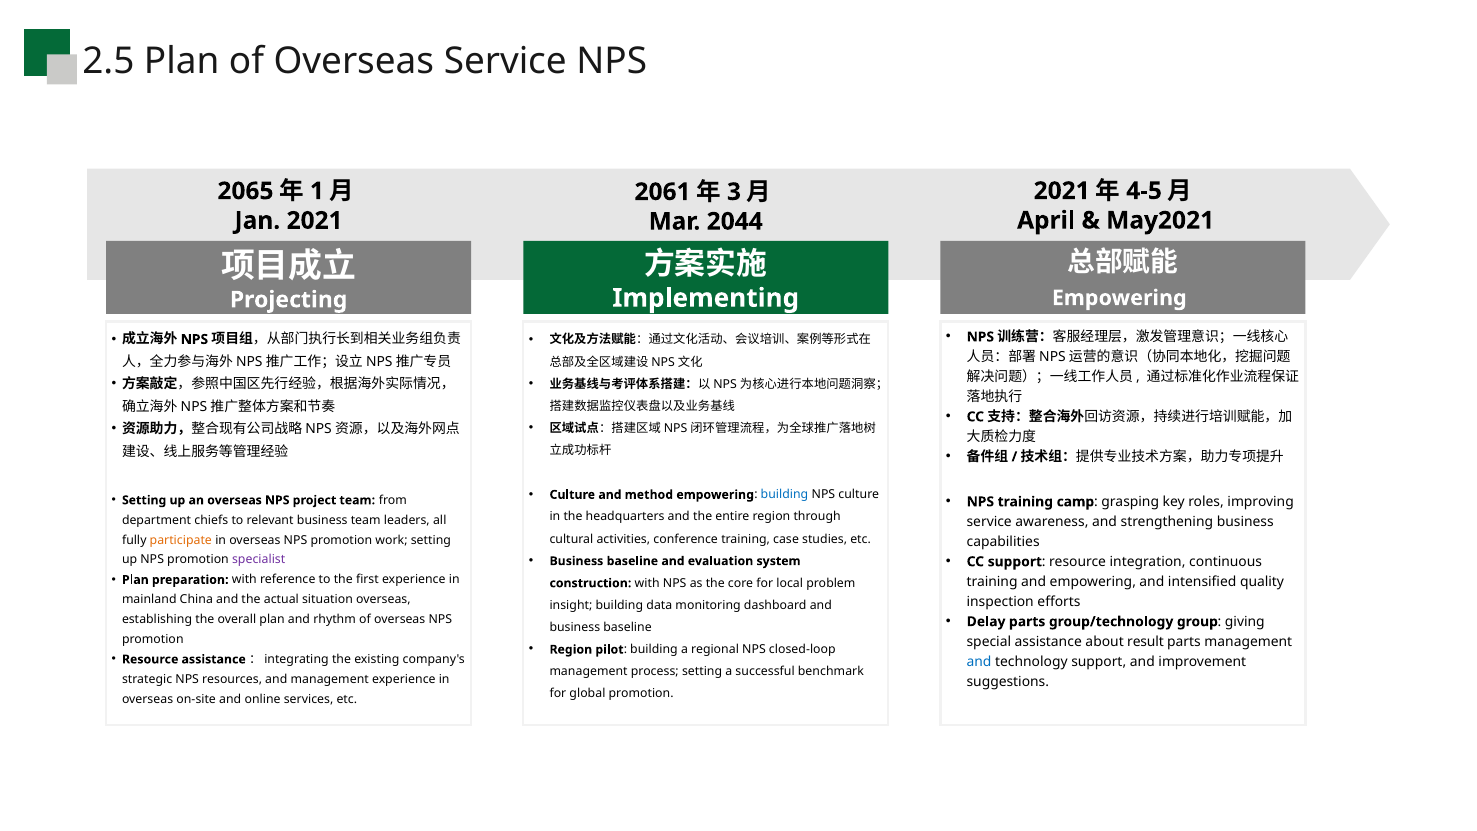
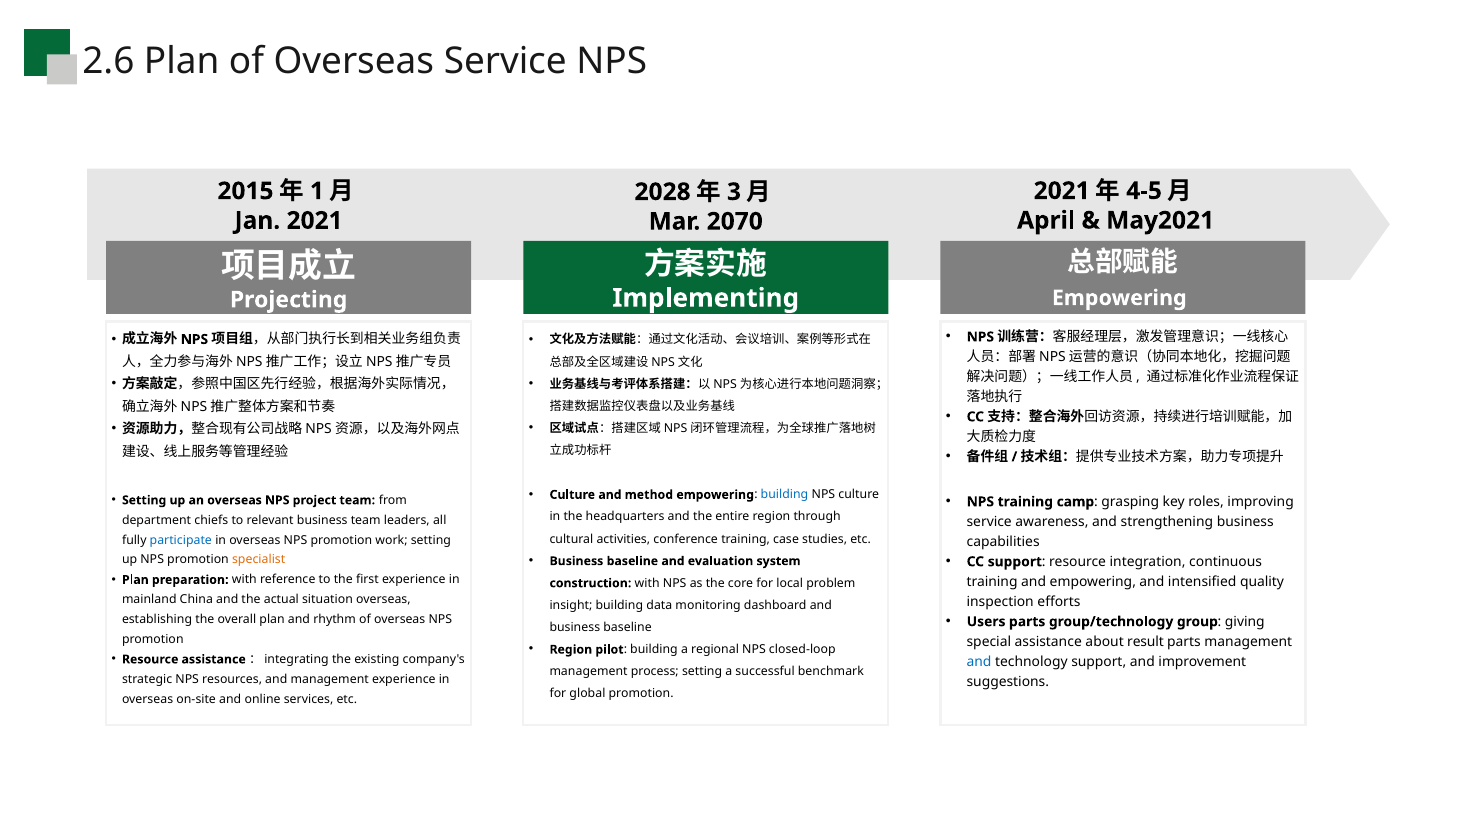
2.5: 2.5 -> 2.6 (108, 61)
2065: 2065 -> 2015 (245, 191)
2061: 2061 -> 2028 (663, 192)
2044: 2044 -> 2070 (735, 221)
participate colour: orange -> blue (181, 540)
specialist colour: purple -> orange (259, 560)
Delay: Delay -> Users (986, 621)
